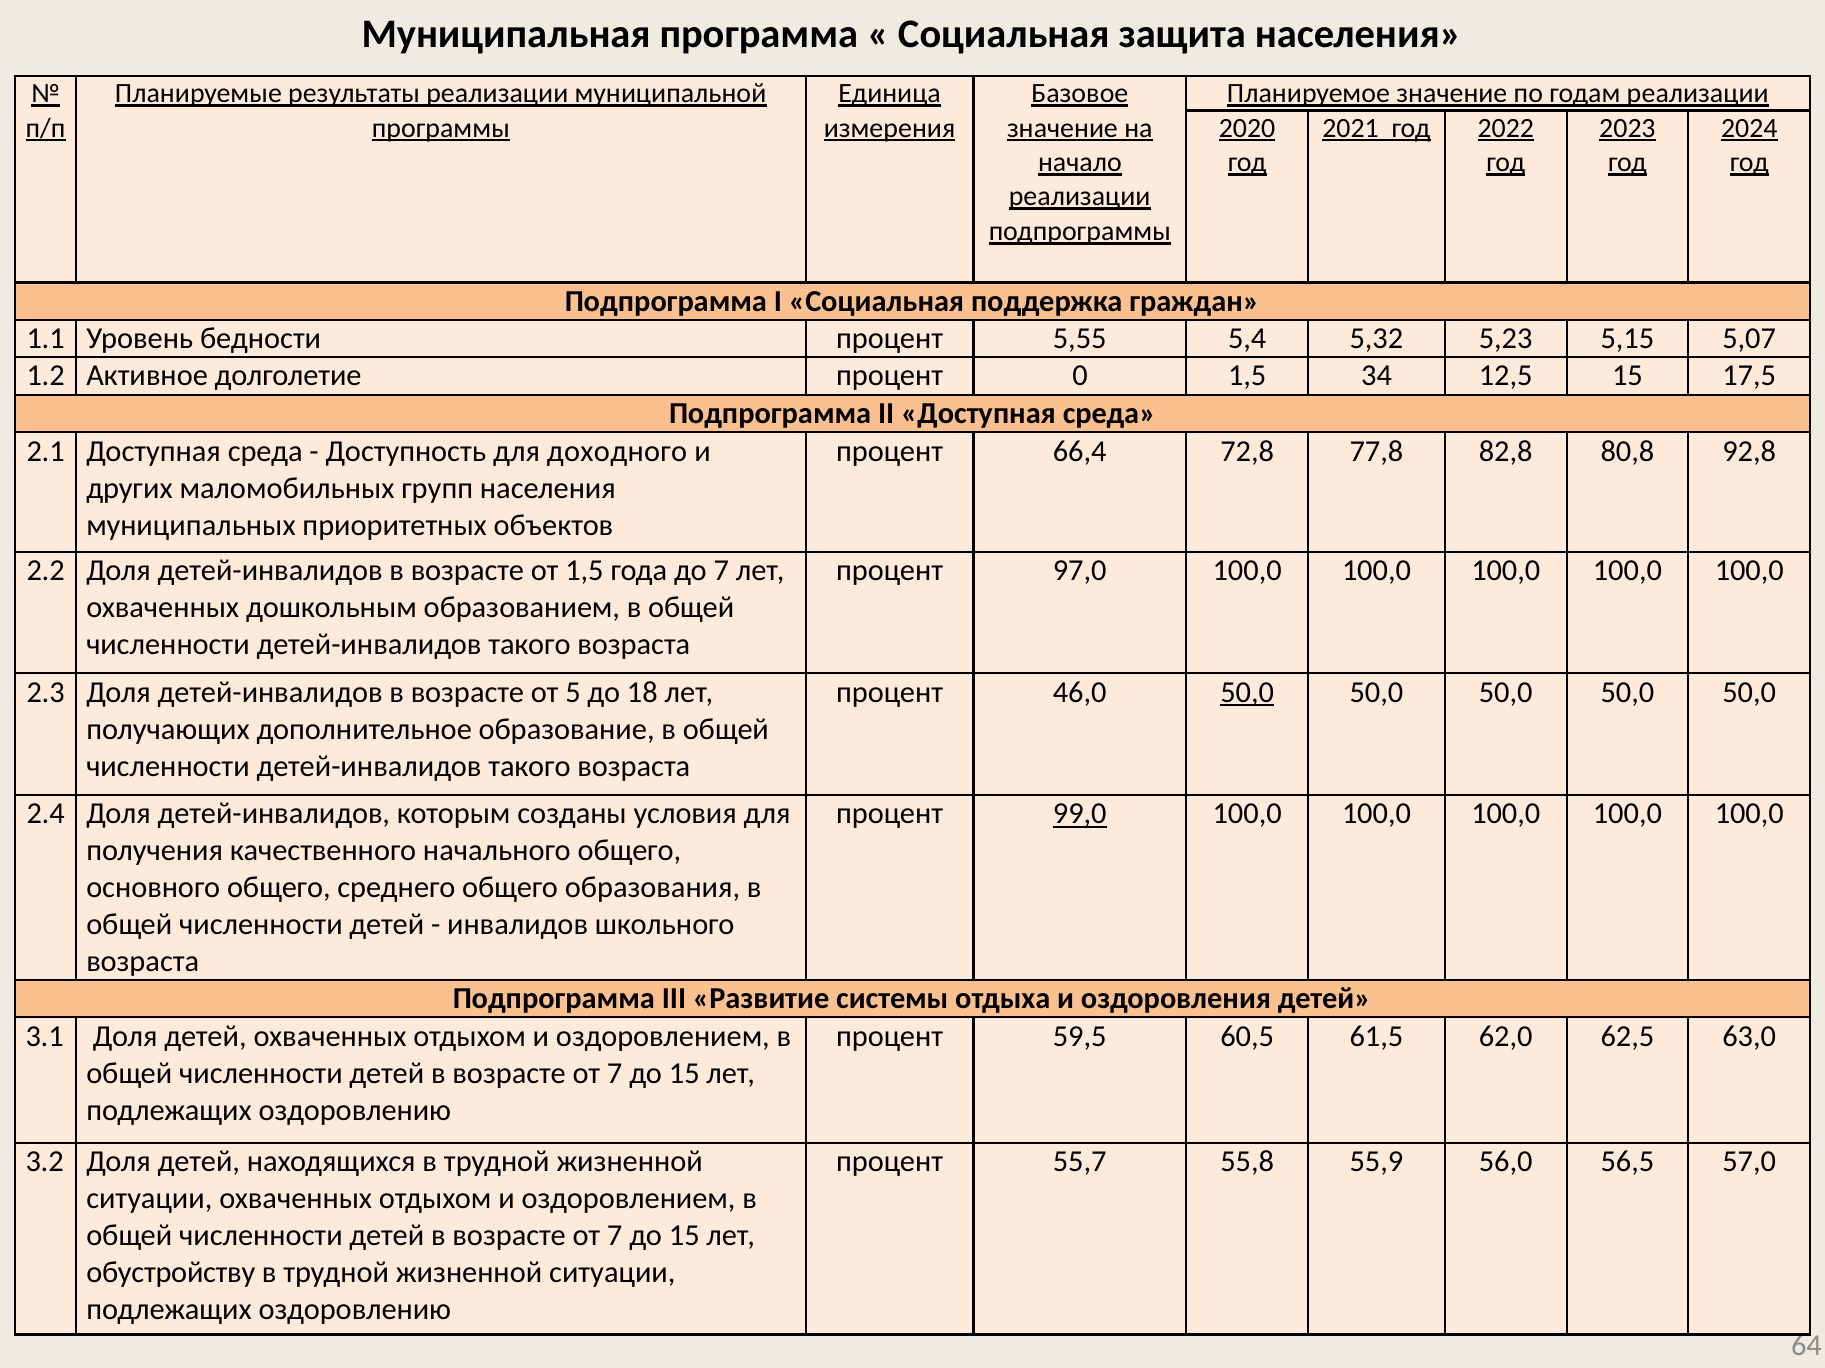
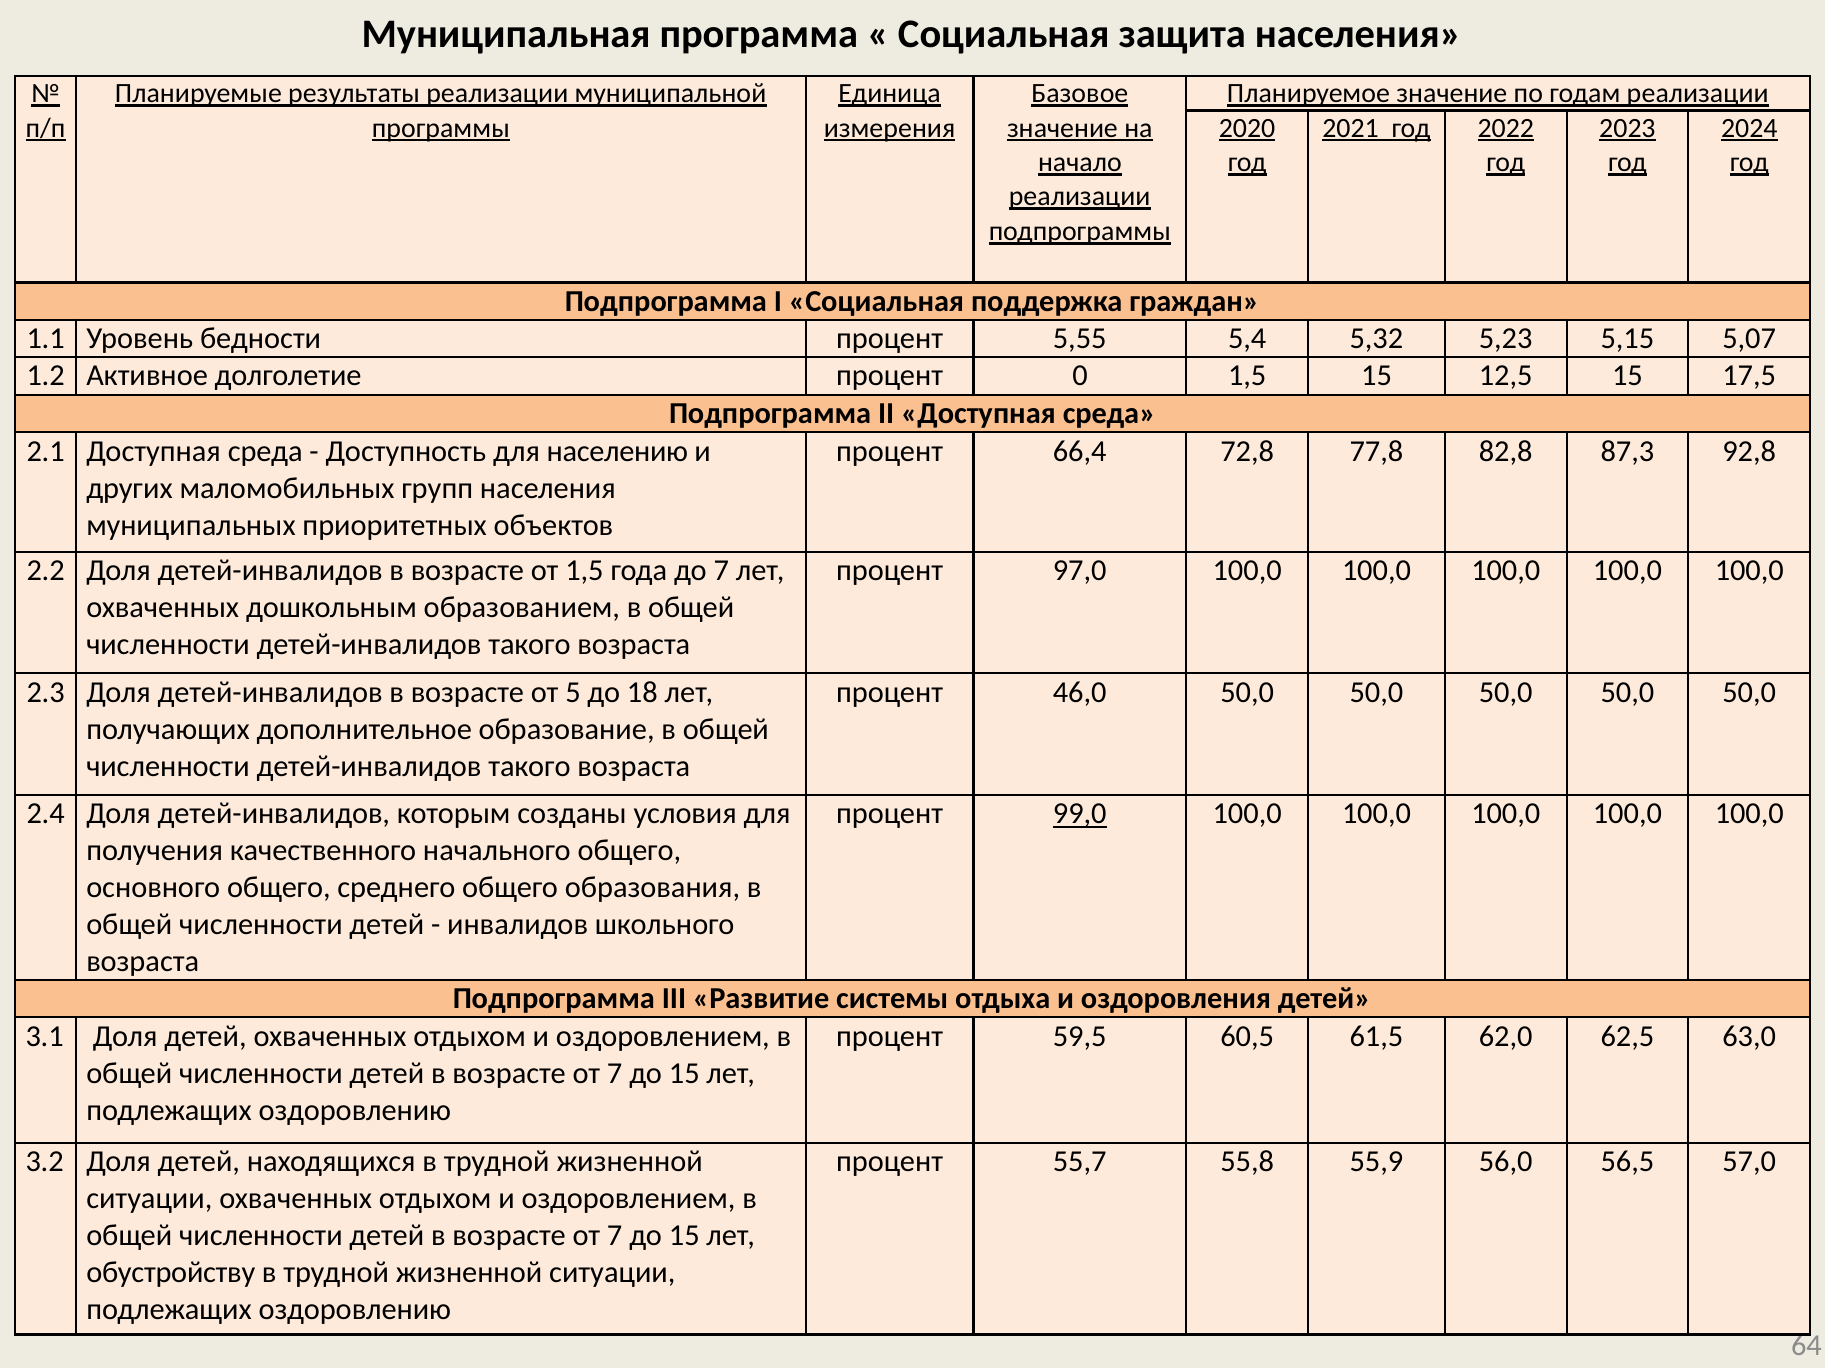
1,5 34: 34 -> 15 (1377, 376)
доходного: доходного -> населению (617, 451)
80,8: 80,8 -> 87,3 (1627, 451)
50,0 underline: present -> none (1247, 692)
